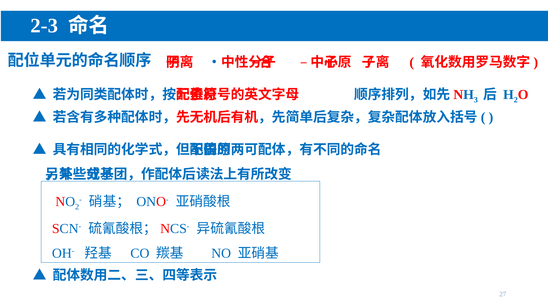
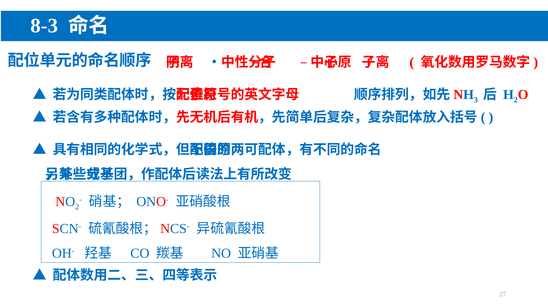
2-3: 2-3 -> 8-3 (44, 26)
